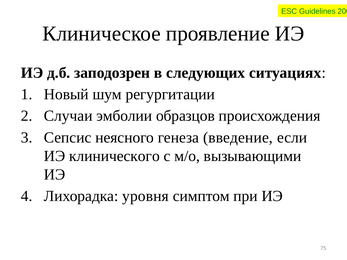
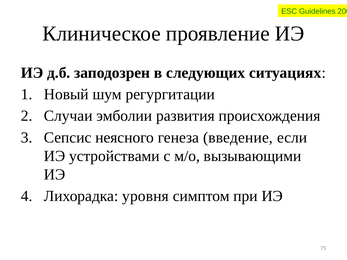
образцов: образцов -> развития (185, 116)
клинического: клинического -> устройствами (114, 156)
